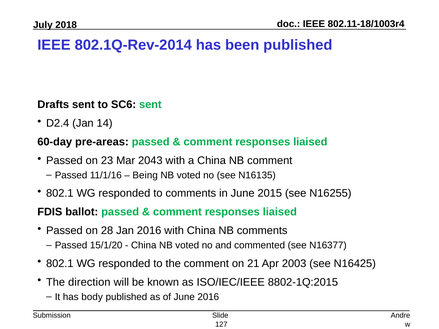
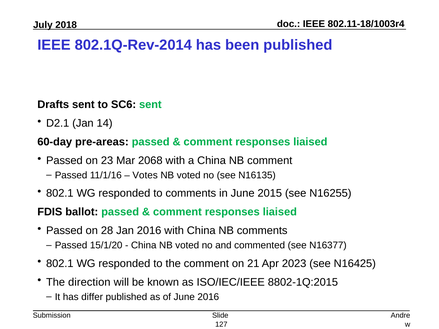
D2.4: D2.4 -> D2.1 (58, 123)
2043: 2043 -> 2068 (150, 161)
Being: Being -> Votes (145, 175)
2003: 2003 -> 2023 (294, 264)
body: body -> differ (92, 297)
